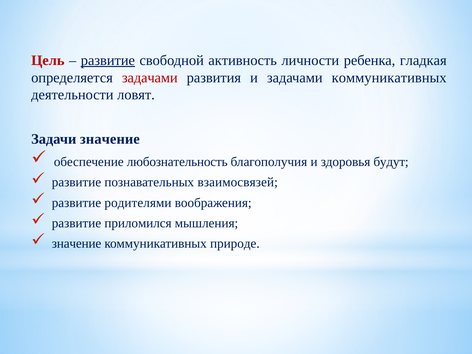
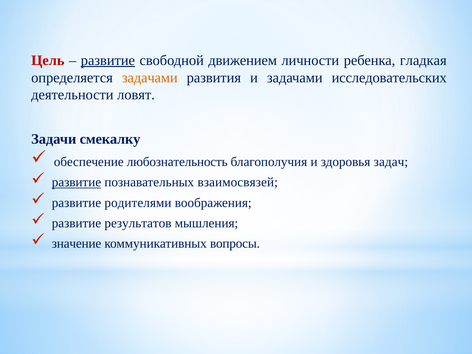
активность: активность -> движением (243, 60)
задачами colour: red -> orange (150, 78)
задачами коммуникативных: коммуникативных -> исследовательских (389, 78)
Задачи значение: значение -> смекалку (110, 139)
будут: будут -> задач (391, 162)
развитие underline: none -> present (76, 182)
приломился: приломился -> результатов (138, 223)
природе: природе -> вопросы (235, 243)
